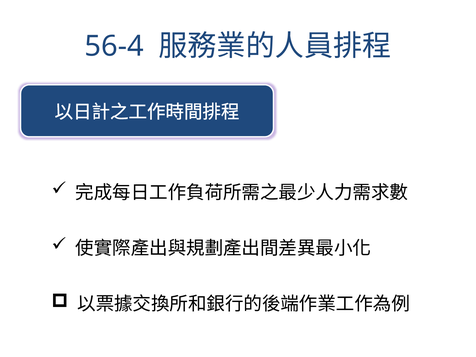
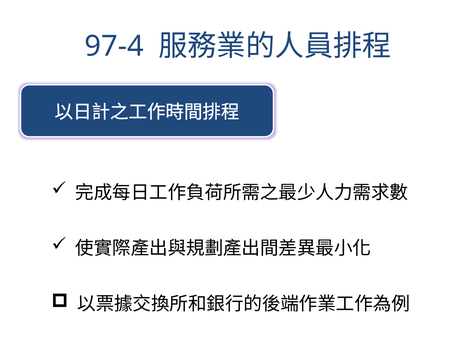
56-4: 56-4 -> 97-4 (114, 46)
